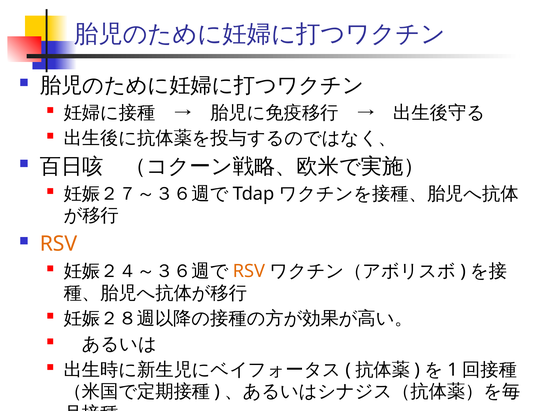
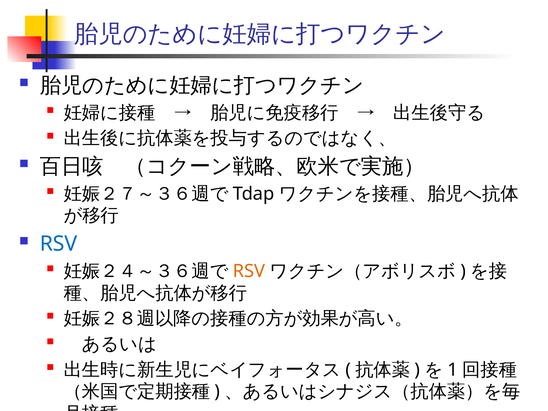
RSV colour: orange -> blue (59, 244)
